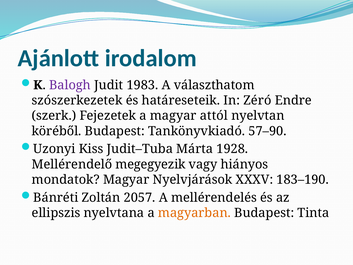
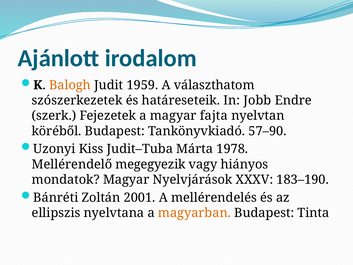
Balogh colour: purple -> orange (70, 85)
1983: 1983 -> 1959 (142, 85)
Zéró: Zéró -> Jobb (257, 100)
attól: attól -> fajta (214, 116)
1928: 1928 -> 1978 (232, 149)
2057: 2057 -> 2001 (140, 197)
